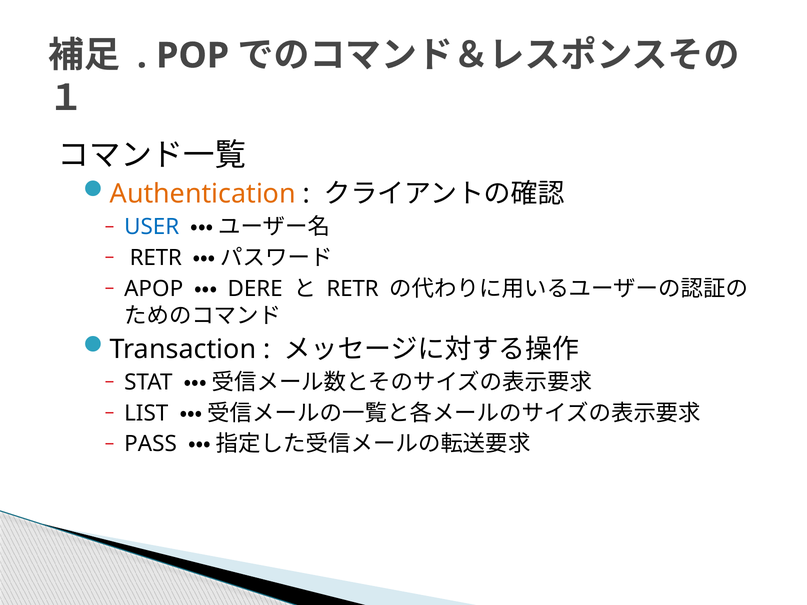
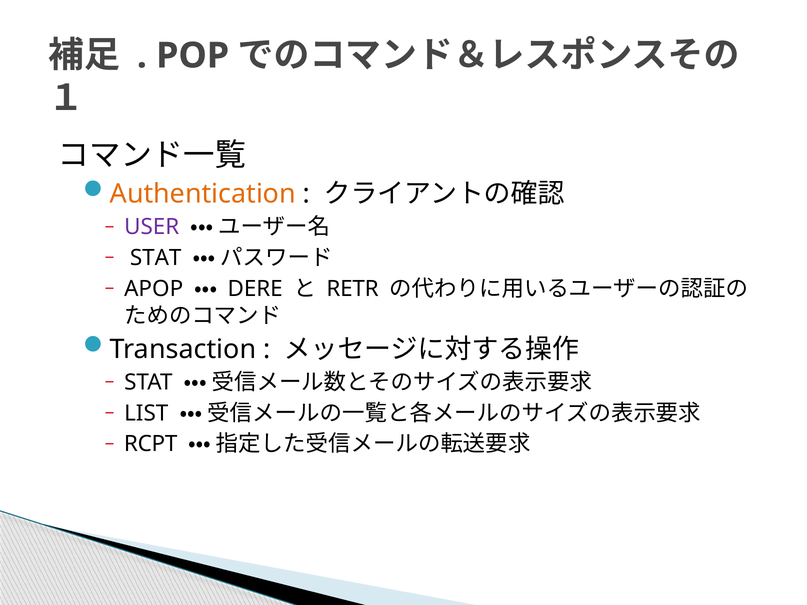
USER colour: blue -> purple (152, 227)
RETR: RETR -> STAT (156, 258)
PASS: PASS -> RCPT (151, 444)
